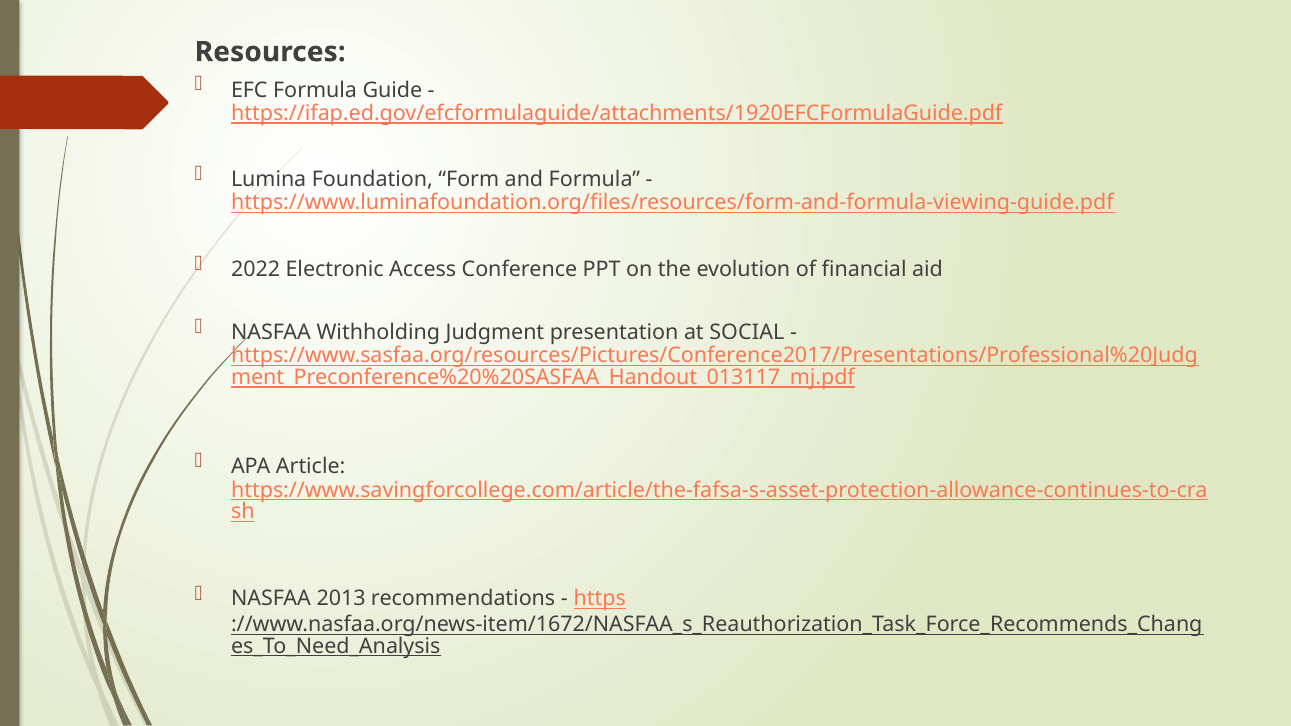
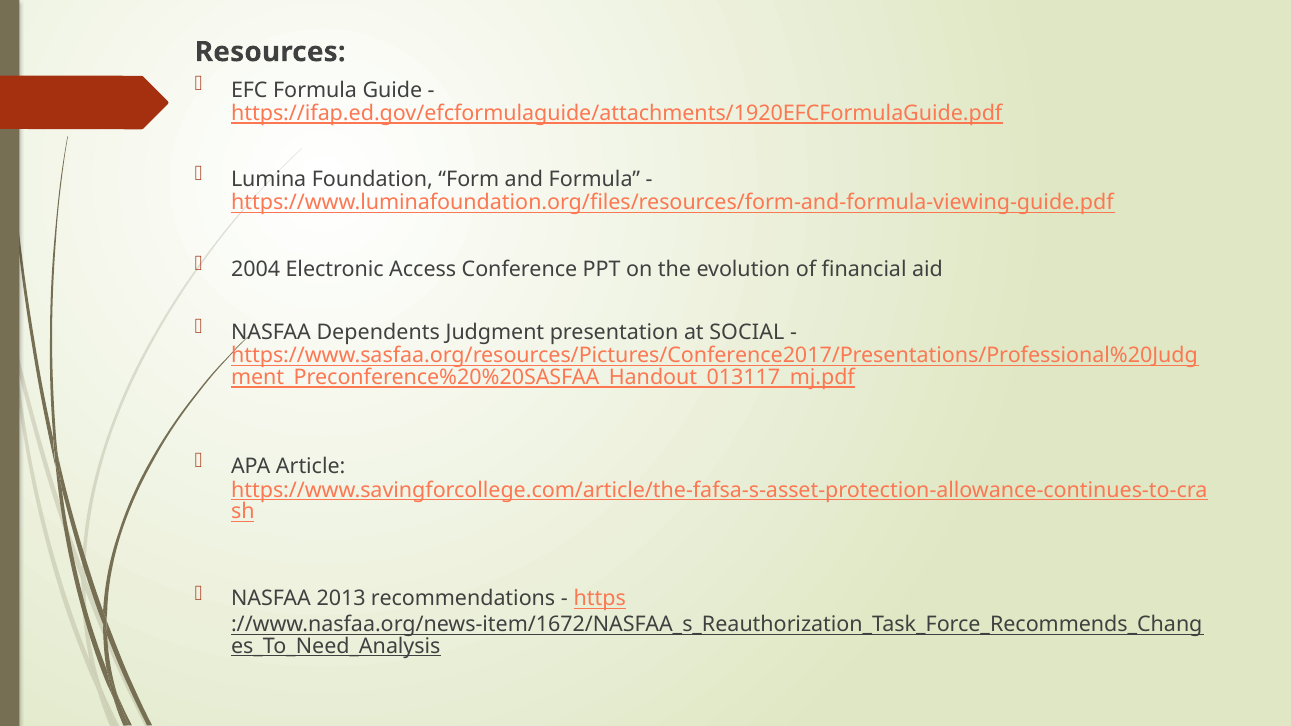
2022: 2022 -> 2004 (256, 269)
Withholding: Withholding -> Dependents (378, 333)
